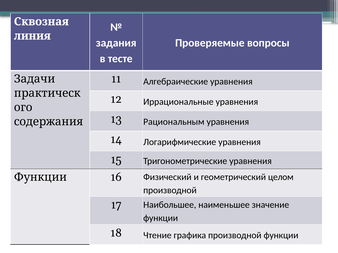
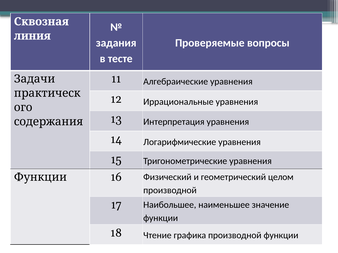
Рациональным: Рациональным -> Интерпретация (174, 122)
